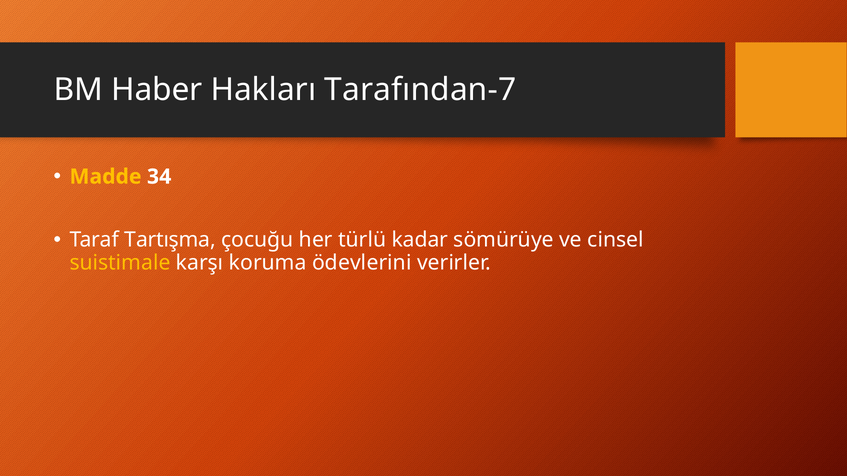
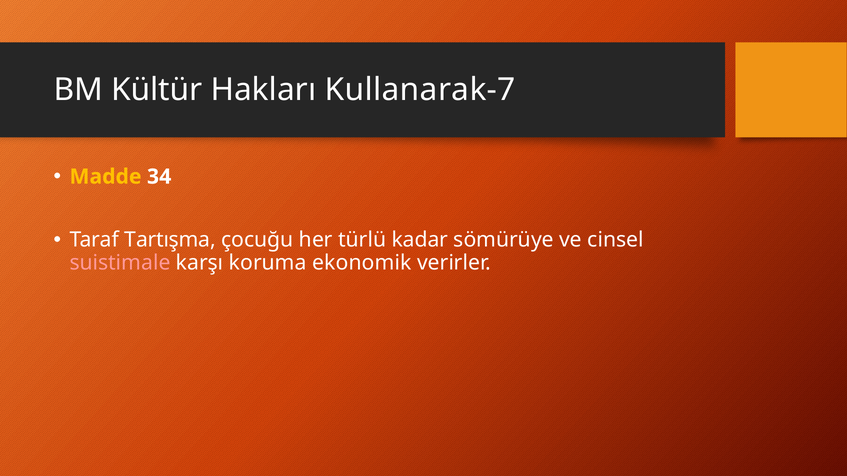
Haber: Haber -> Kültür (157, 90)
Tarafından-7: Tarafından-7 -> Kullanarak-7 (420, 90)
suistimale colour: yellow -> pink (120, 263)
ödevlerini: ödevlerini -> ekonomik (362, 263)
